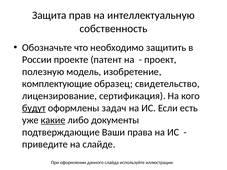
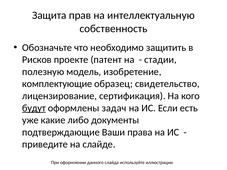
России: России -> Рисков (37, 60)
проект: проект -> стадии (160, 60)
какие underline: present -> none (53, 120)
